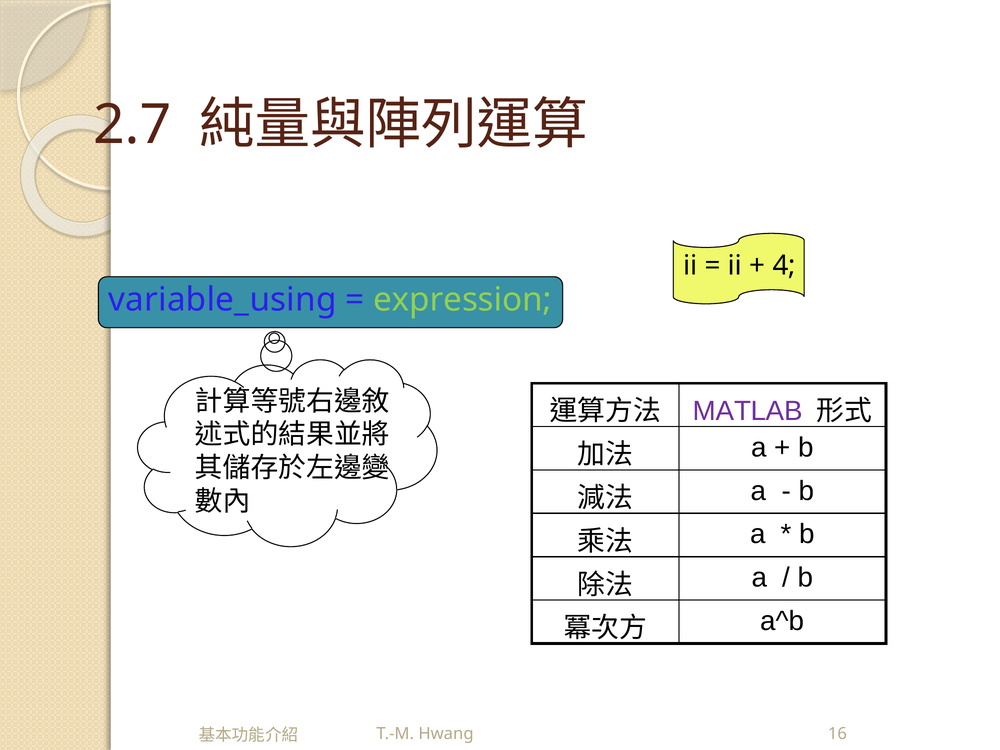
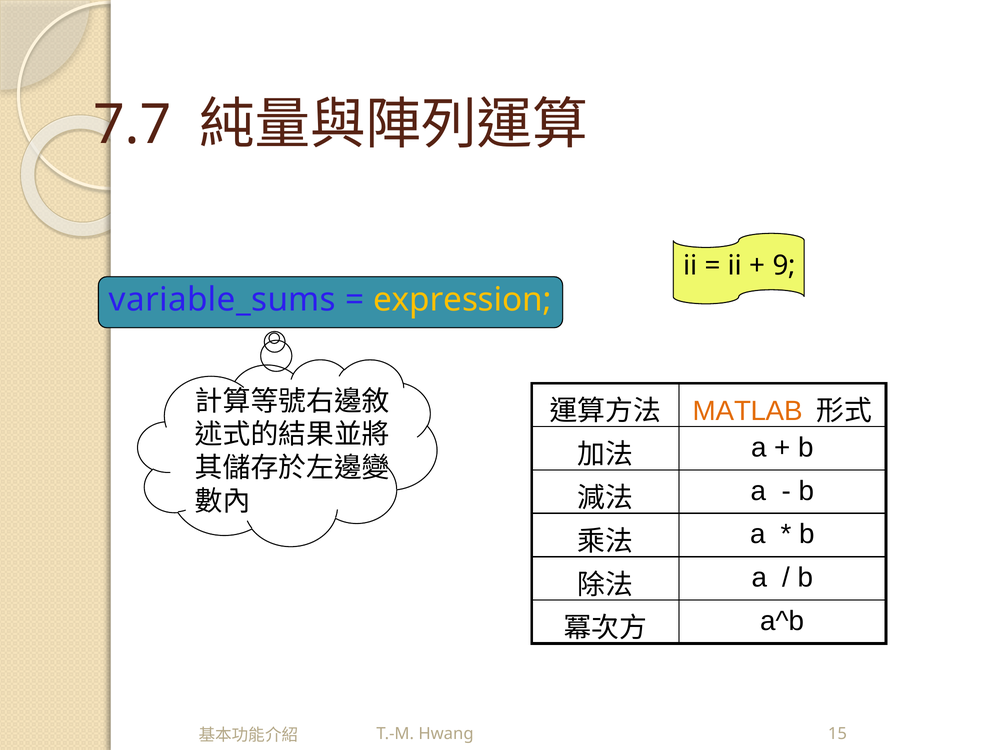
2.7: 2.7 -> 7.7 (132, 125)
4: 4 -> 9 (784, 266)
variable_using: variable_using -> variable_sums (222, 300)
expression colour: light green -> yellow (462, 300)
MATLAB colour: purple -> orange (748, 411)
16: 16 -> 15 (838, 734)
